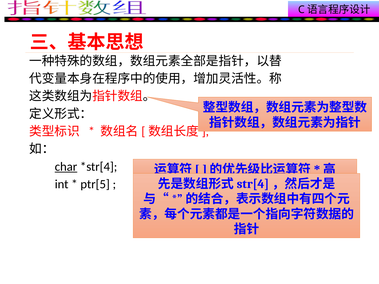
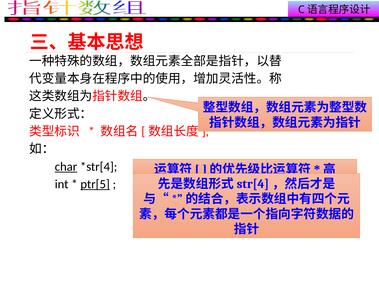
ptr[5 underline: none -> present (95, 184)
